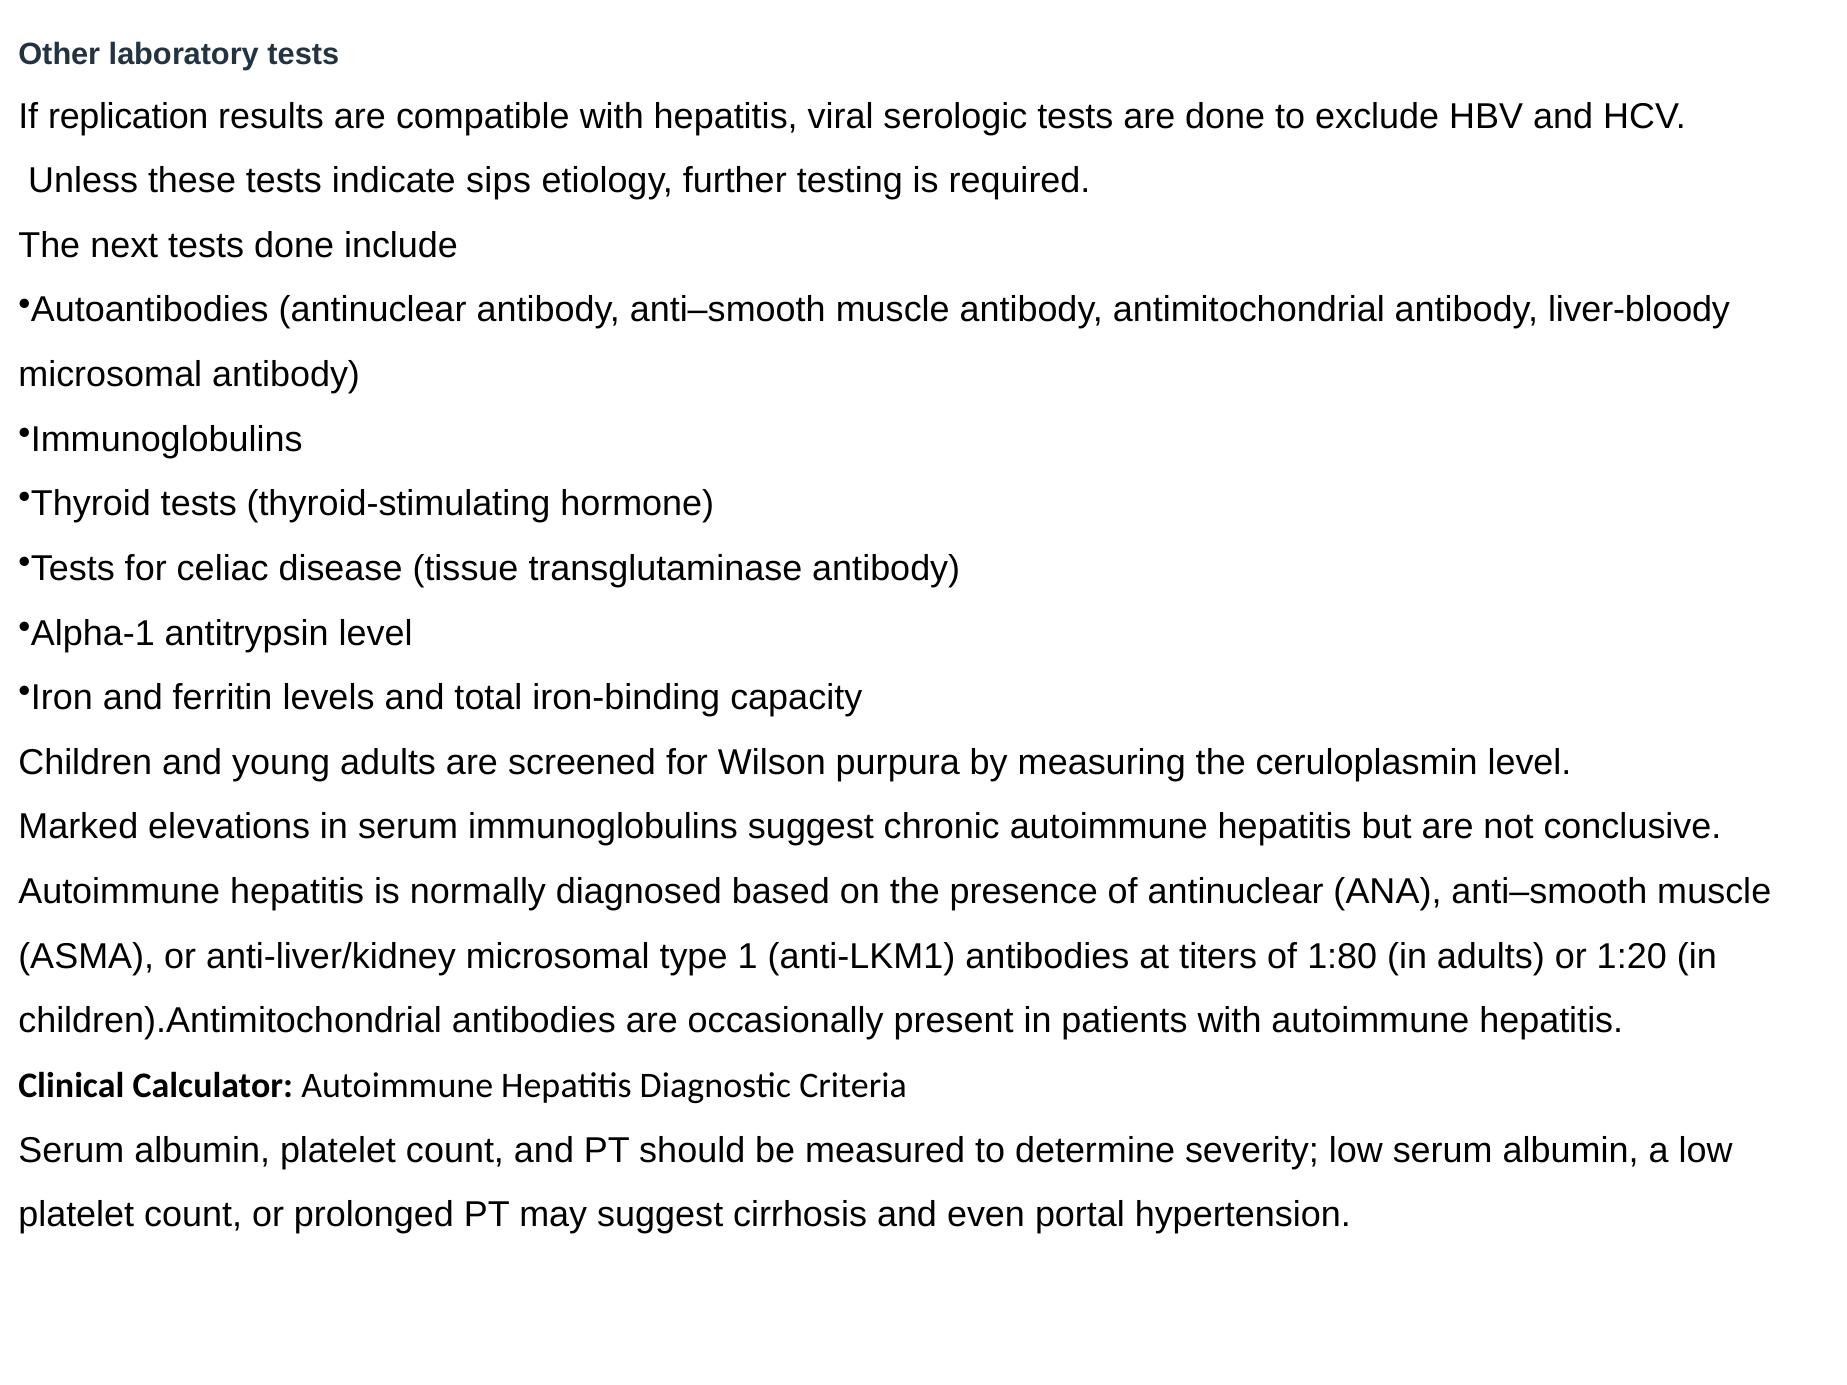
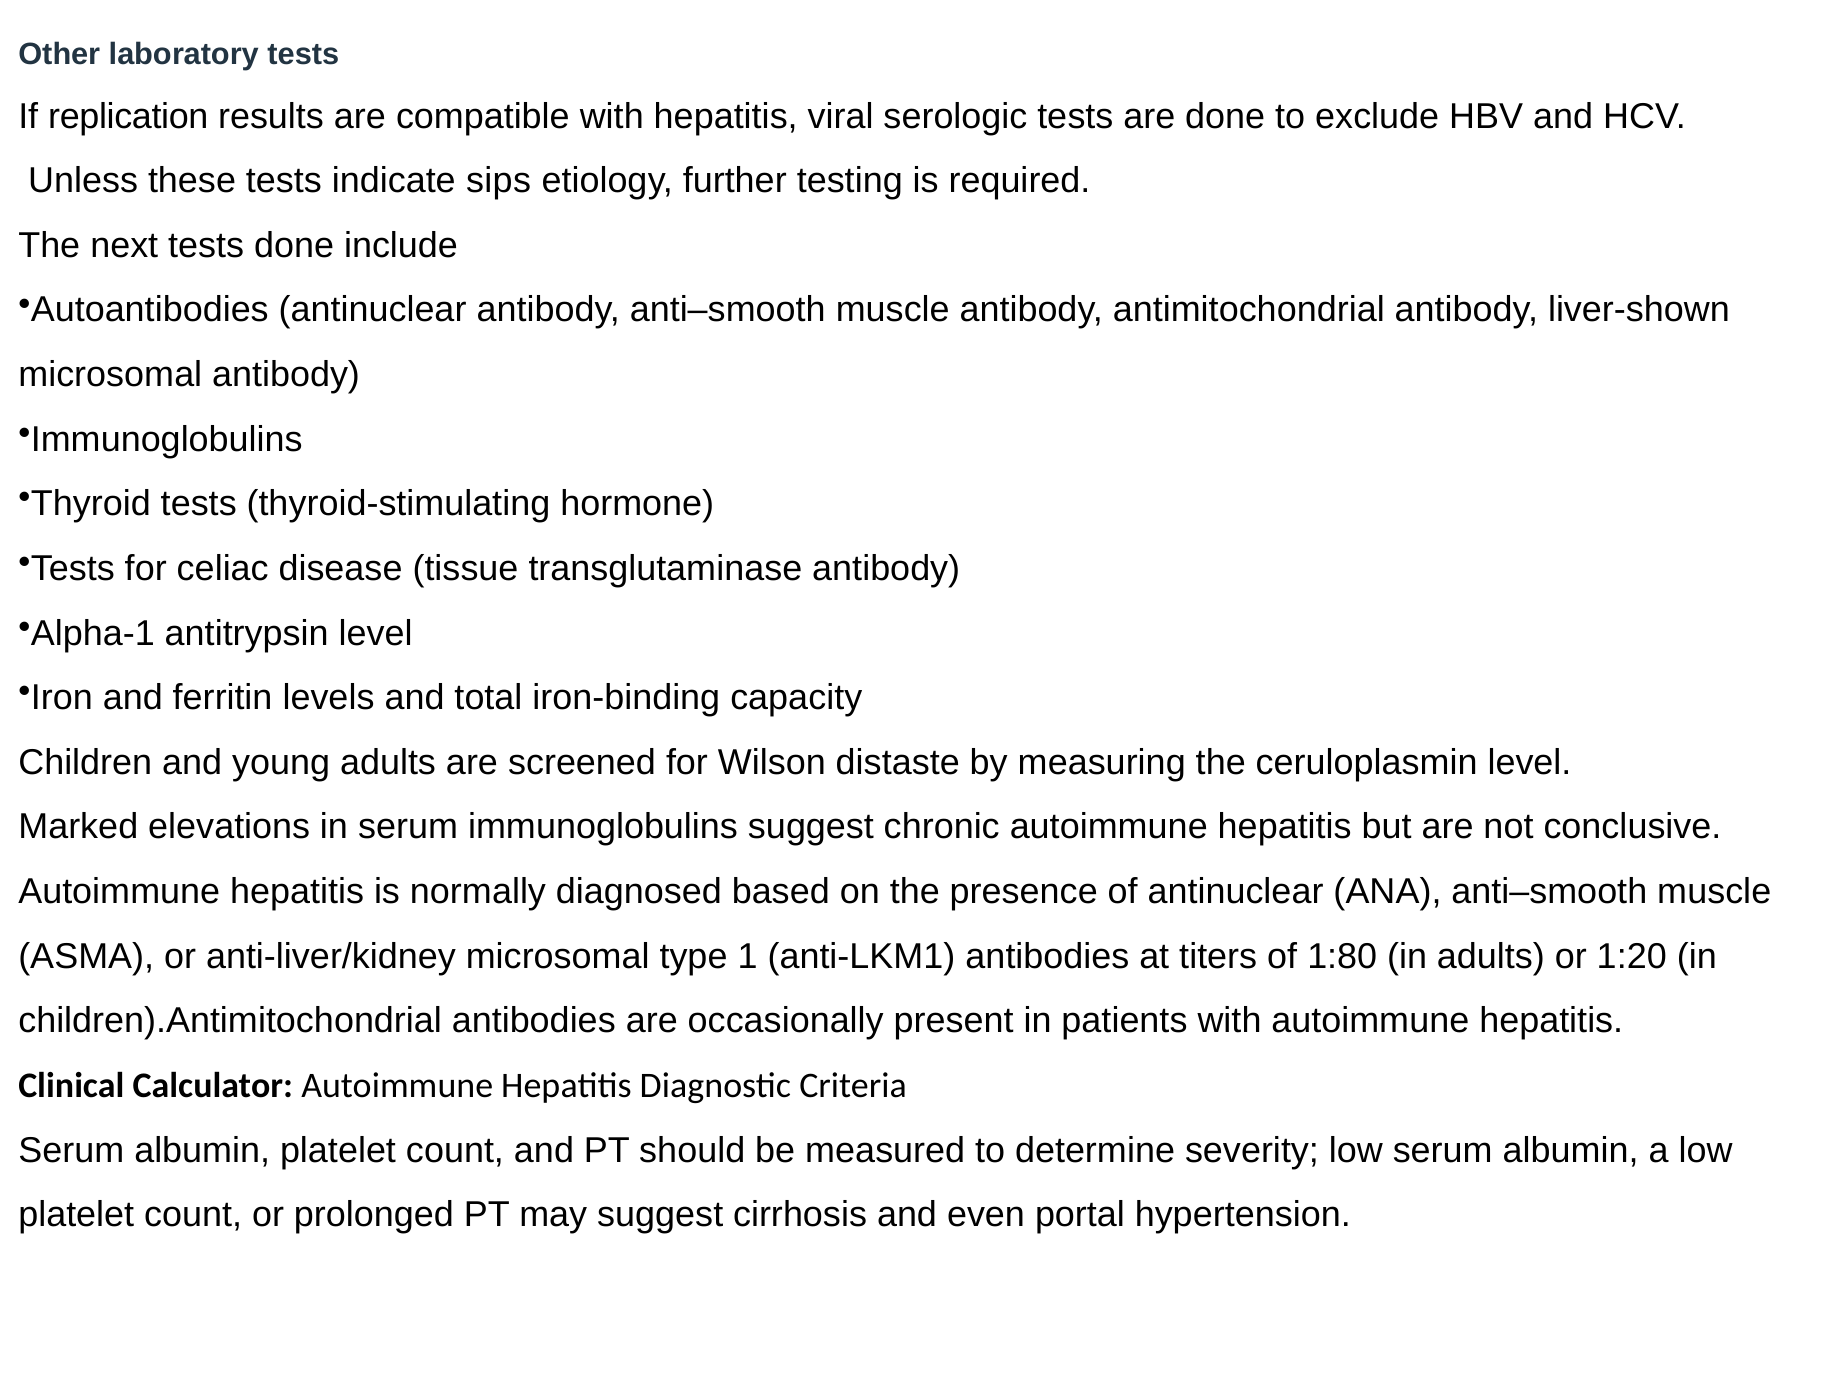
liver-bloody: liver-bloody -> liver-shown (1639, 310)
purpura: purpura -> distaste (898, 763)
